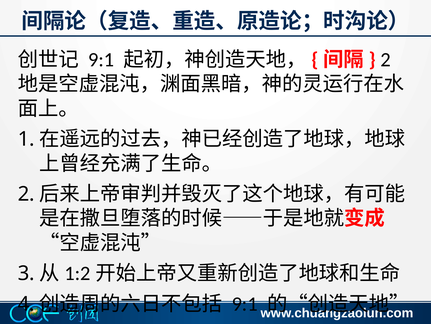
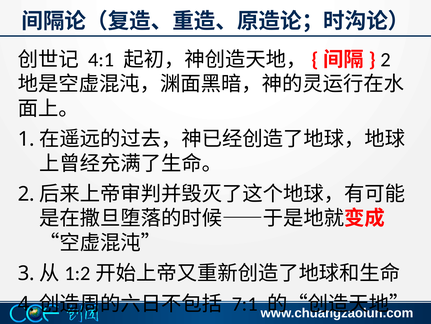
9:1: 9:1 -> 4:1 (101, 60)
9:1: 9:1 -> 7:1 (245, 303)
